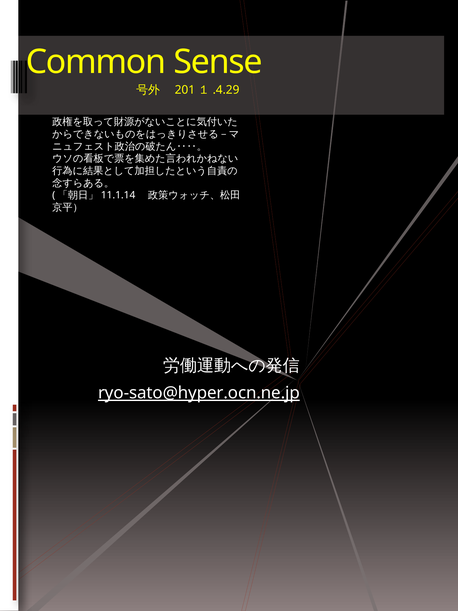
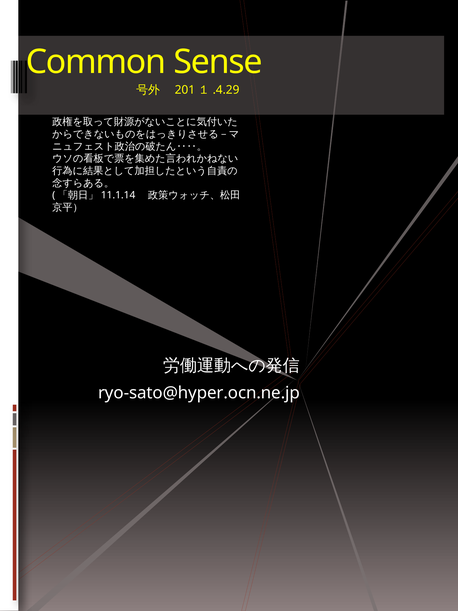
ryo-sato@hyper.ocn.ne.jp underline: present -> none (199, 393)
